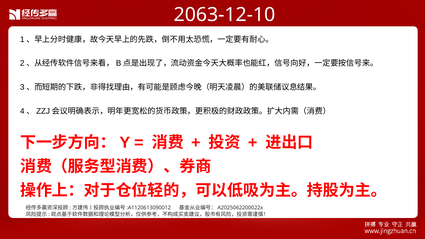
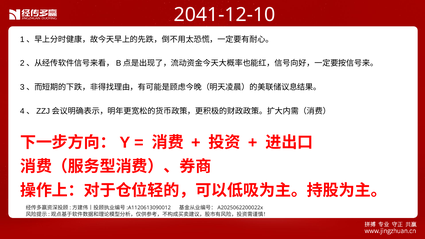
2063-12-10: 2063-12-10 -> 2041-12-10 (224, 15)
